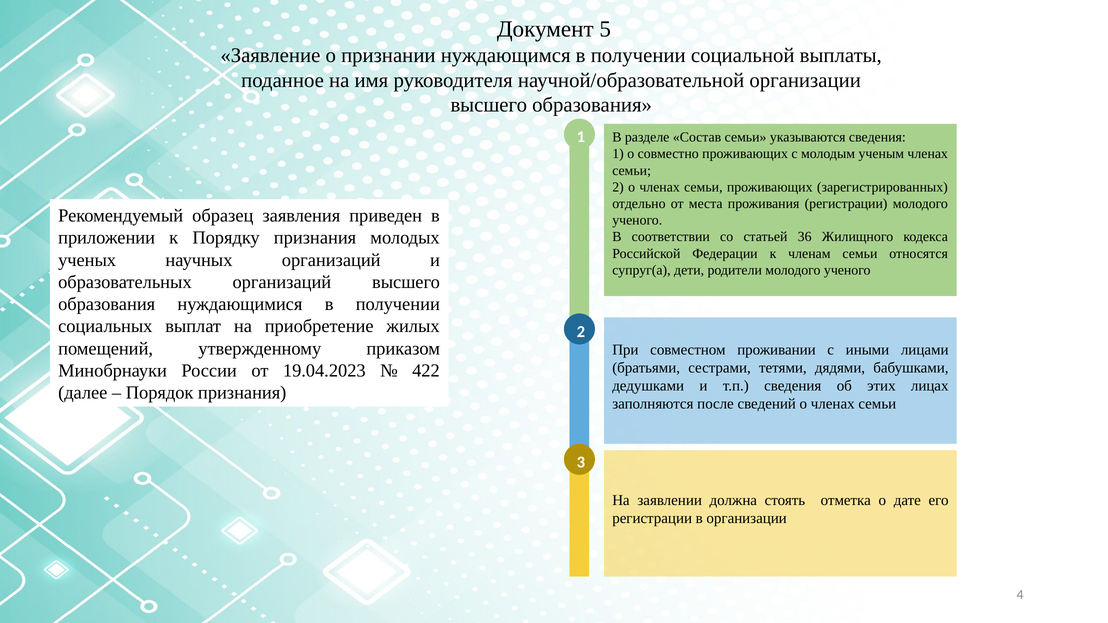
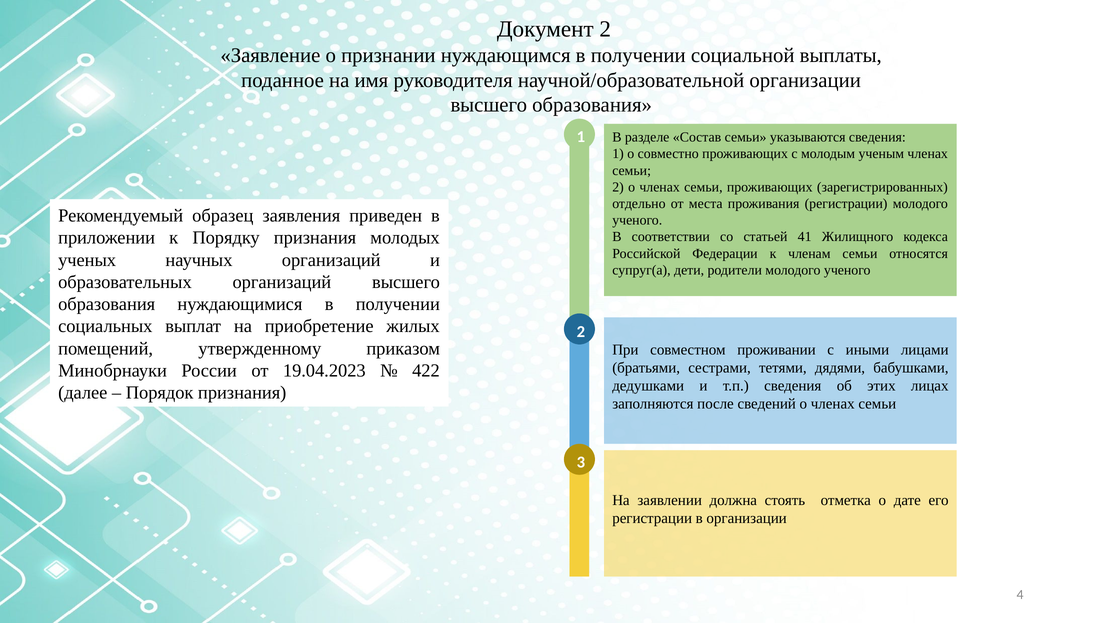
Документ 5: 5 -> 2 (605, 29)
36: 36 -> 41 (805, 237)
